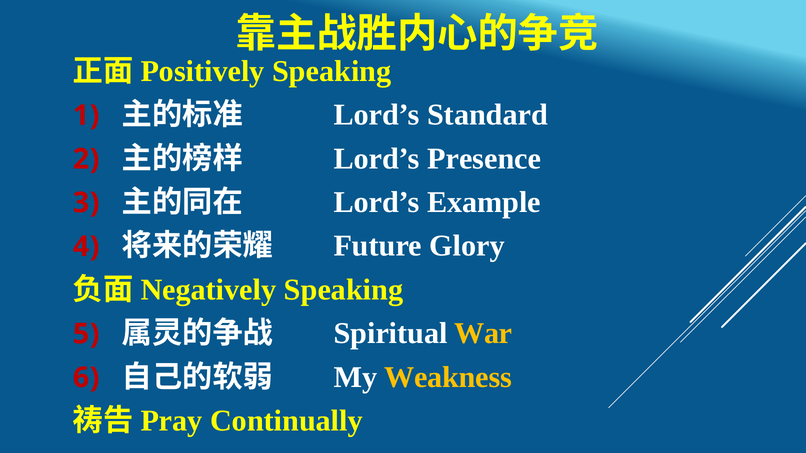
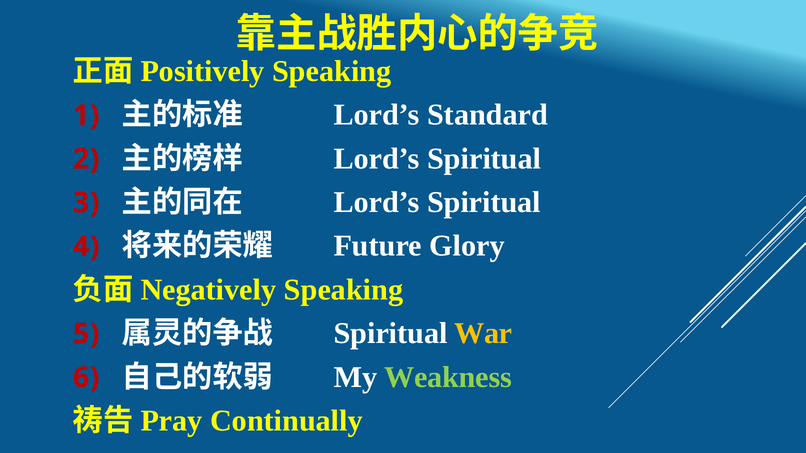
Presence: Presence -> Spiritual (484, 159)
Example: Example -> Spiritual (484, 202)
Weakness colour: yellow -> light green (448, 377)
